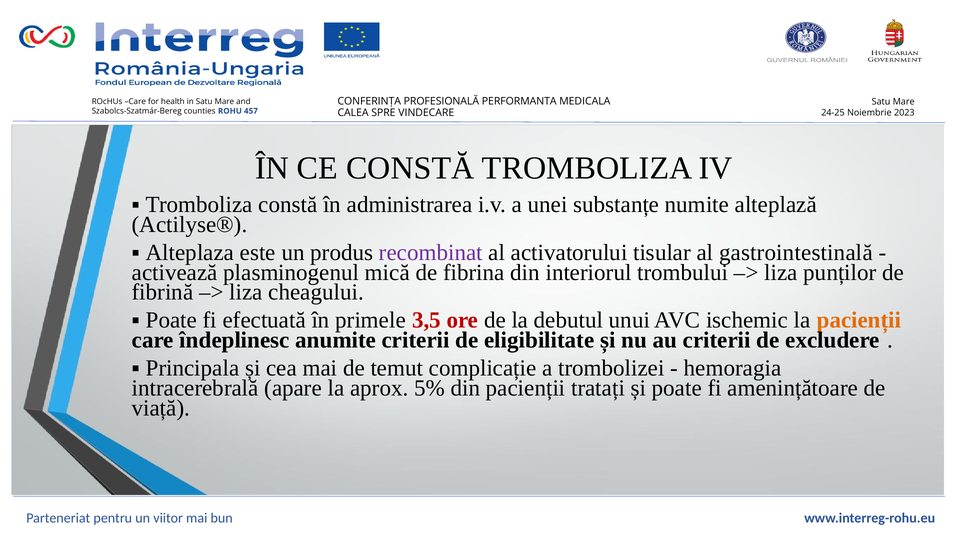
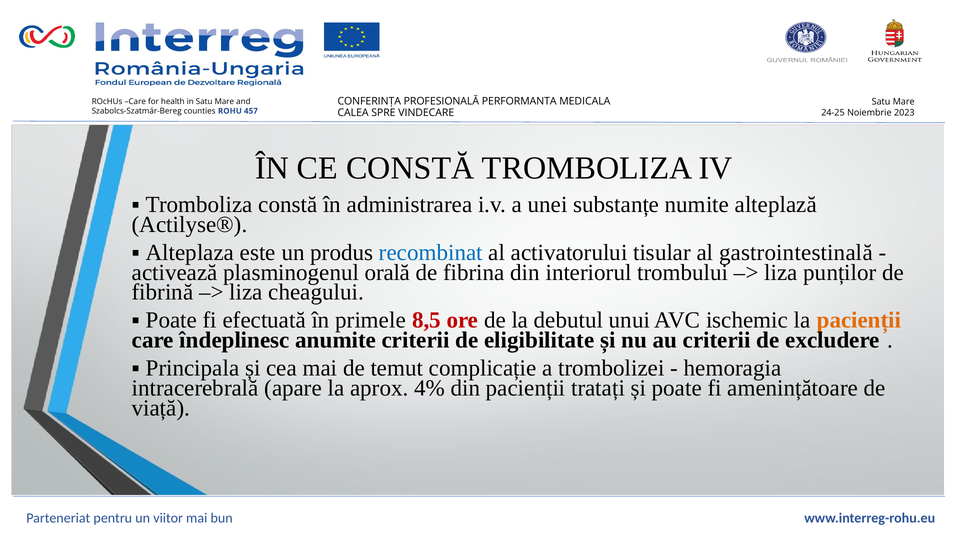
recombinat colour: purple -> blue (431, 252)
mică: mică -> orală (388, 272)
3,5: 3,5 -> 8,5 (426, 320)
5%: 5% -> 4% (430, 388)
